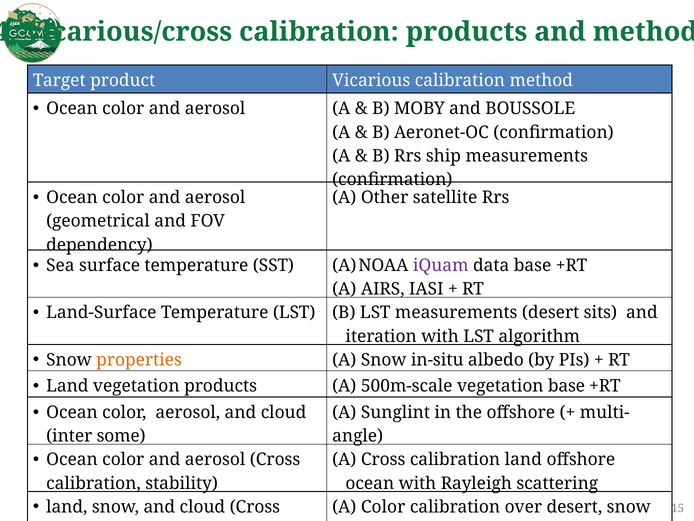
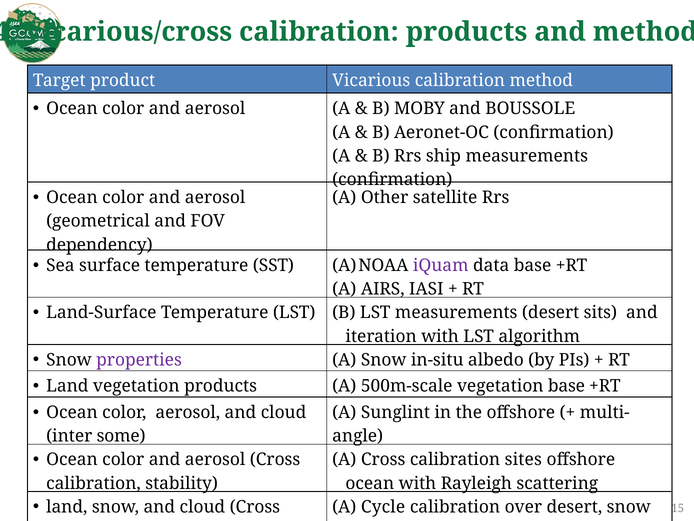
properties colour: orange -> purple (139, 360)
calibration land: land -> sites (523, 459)
A Color: Color -> Cycle (383, 506)
